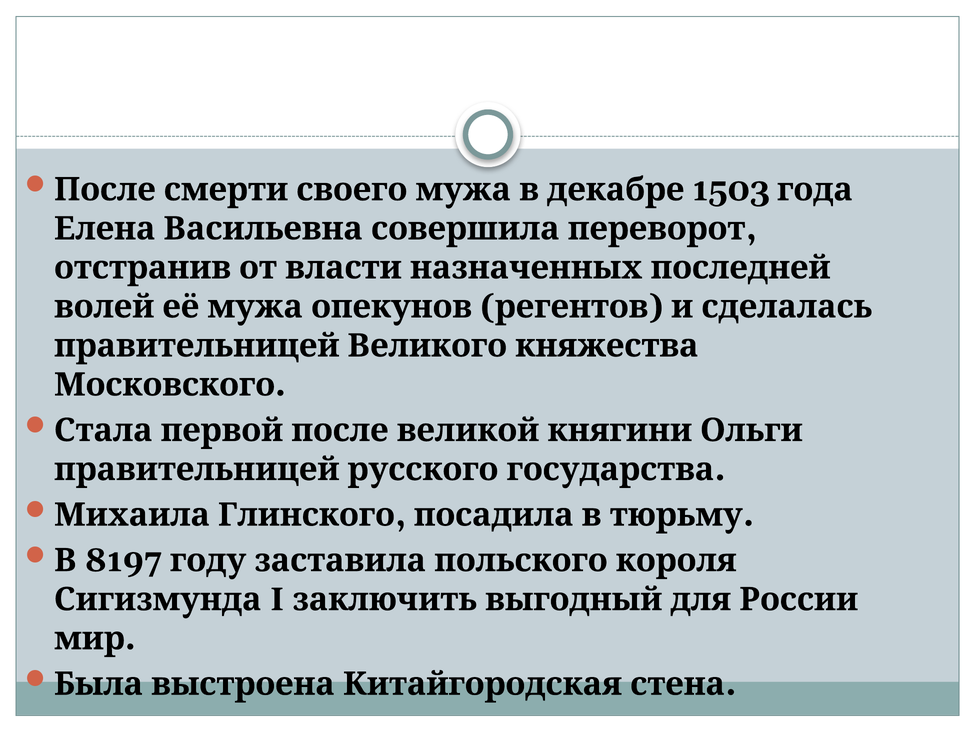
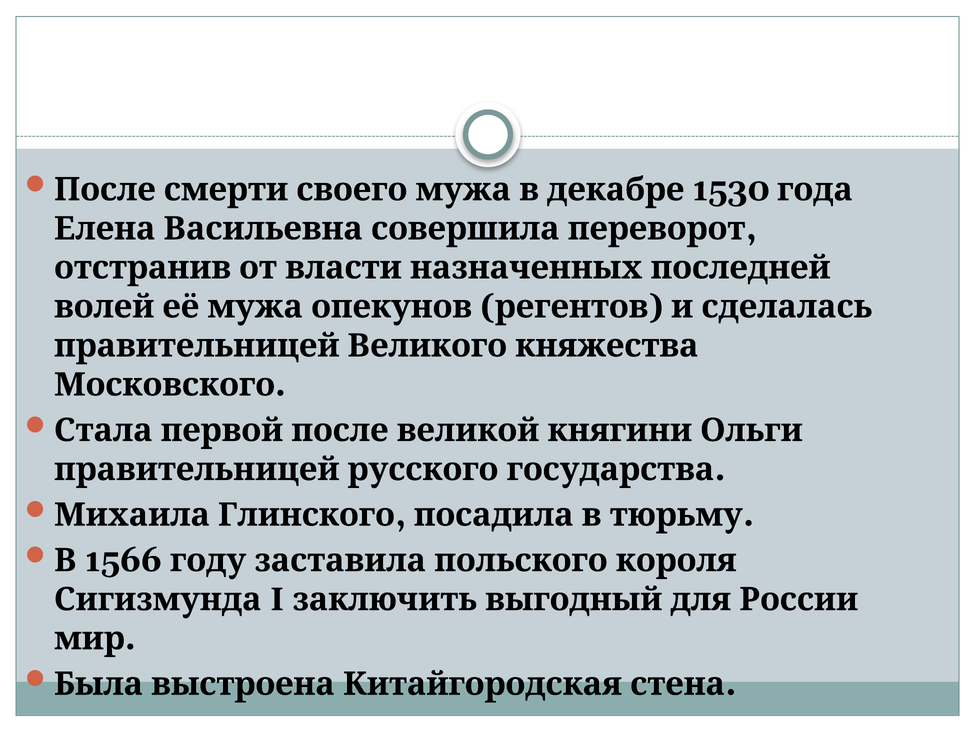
1503: 1503 -> 1530 (731, 190)
8197: 8197 -> 1566 (123, 560)
